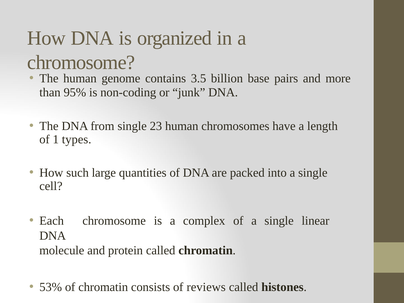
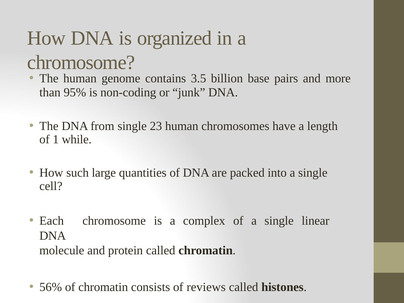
types: types -> while (77, 139)
53%: 53% -> 56% (51, 287)
